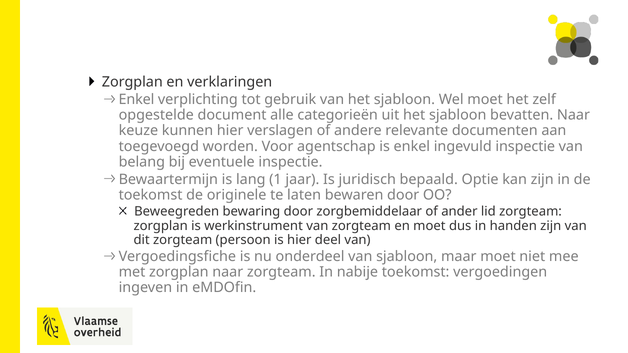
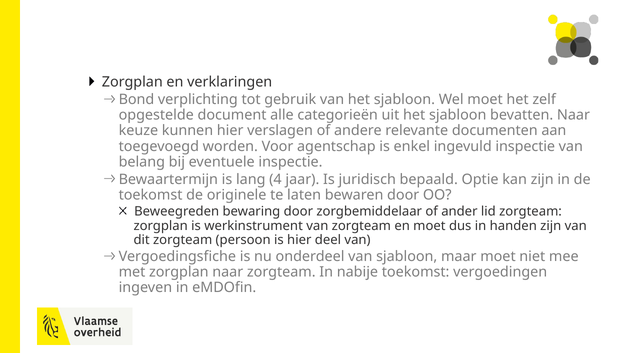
Enkel: Enkel -> Bond (136, 100)
1: 1 -> 4 (275, 179)
